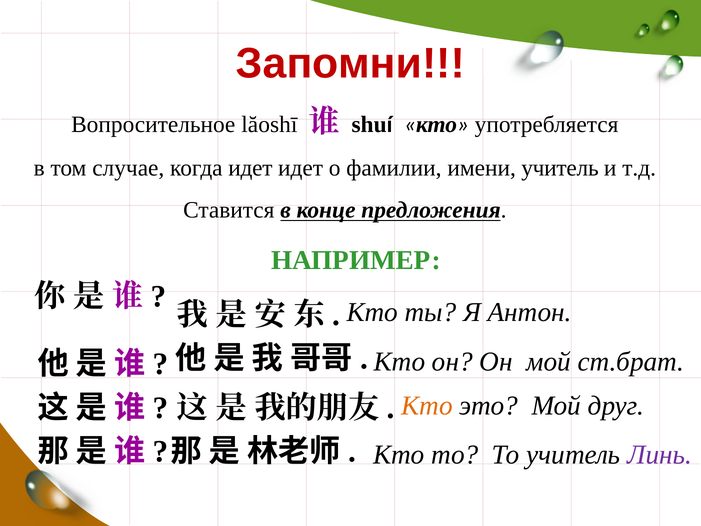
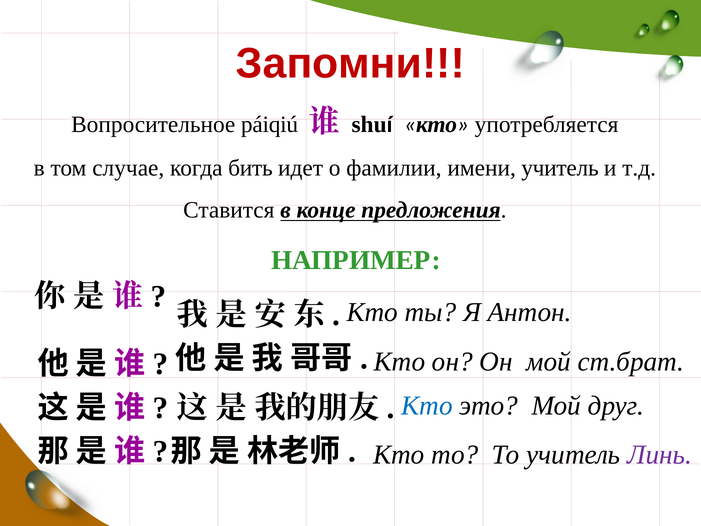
lăoshī: lăoshī -> páiqiú (270, 124)
когда идет: идет -> бить (250, 168)
Кто colour: orange -> blue (427, 405)
